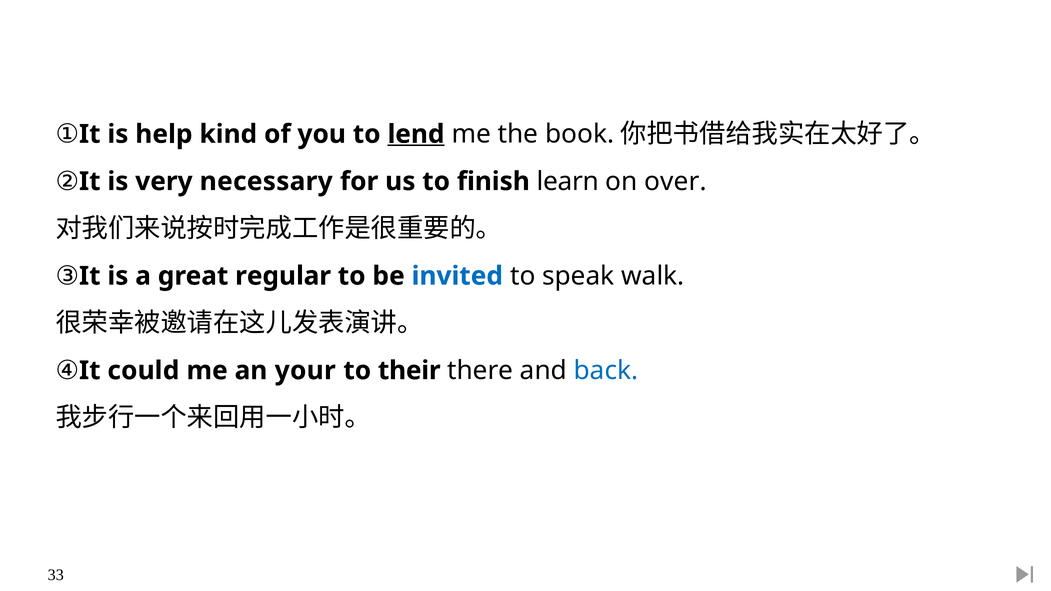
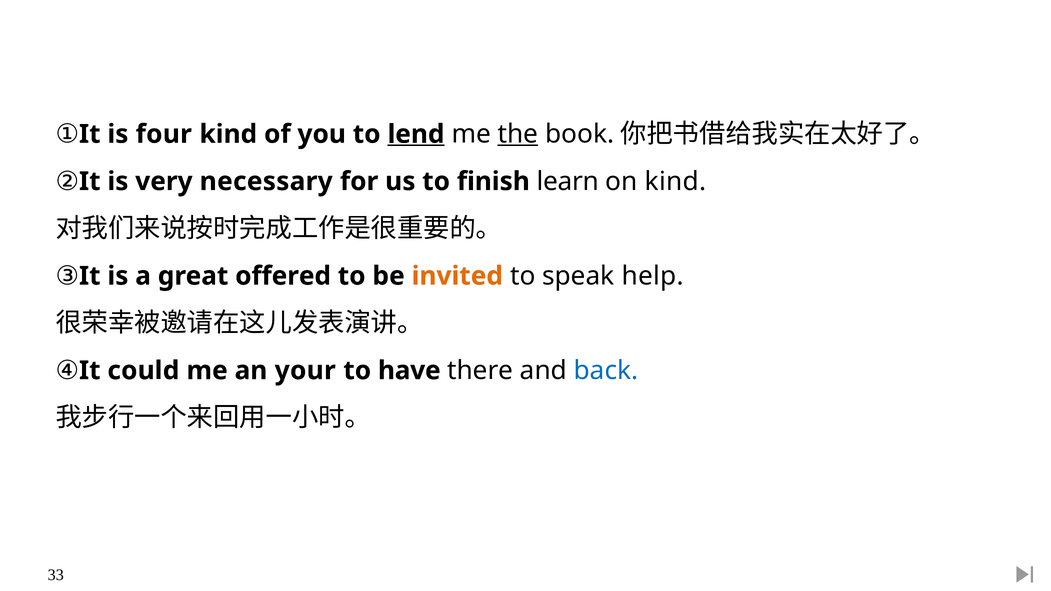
help: help -> four (164, 134)
the underline: none -> present (518, 134)
on over: over -> kind (676, 182)
regular: regular -> offered (283, 276)
invited colour: blue -> orange (457, 276)
walk: walk -> help (653, 276)
their: their -> have (409, 371)
